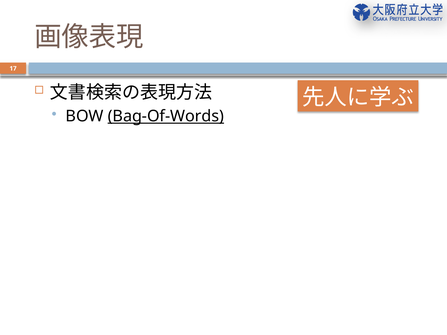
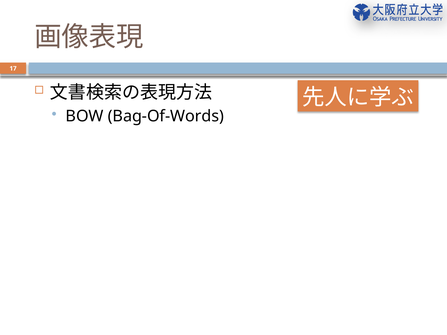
Bag-Of-Words underline: present -> none (166, 116)
